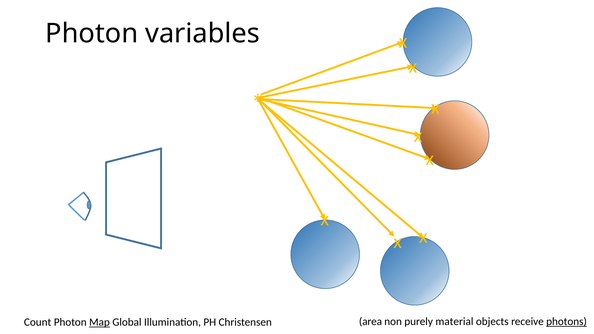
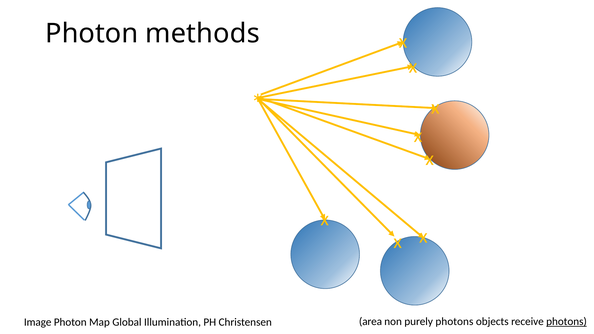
variables: variables -> methods (203, 34)
Count: Count -> Image (38, 322)
Map underline: present -> none (99, 322)
purely material: material -> photons (454, 322)
